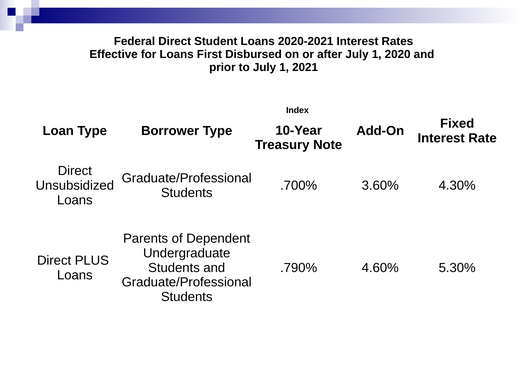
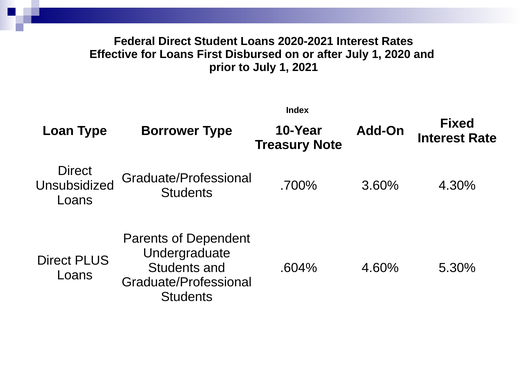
.790%: .790% -> .604% (299, 268)
